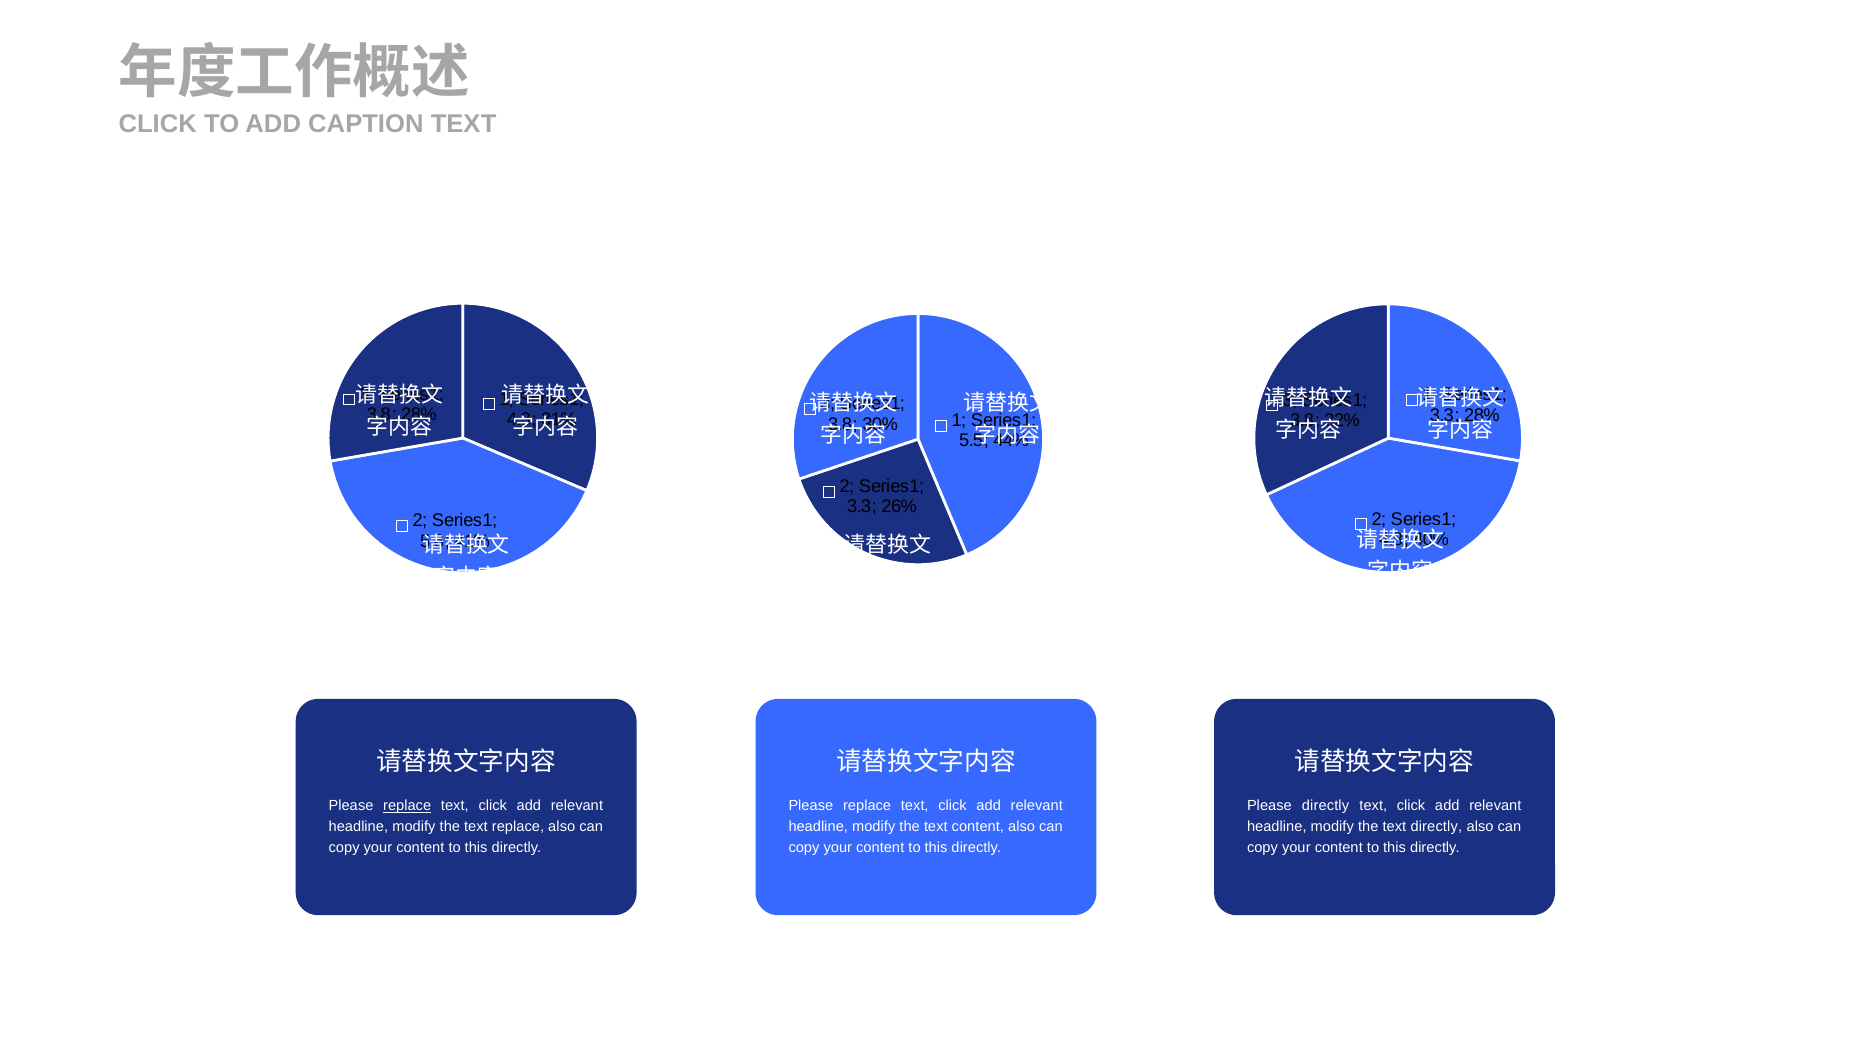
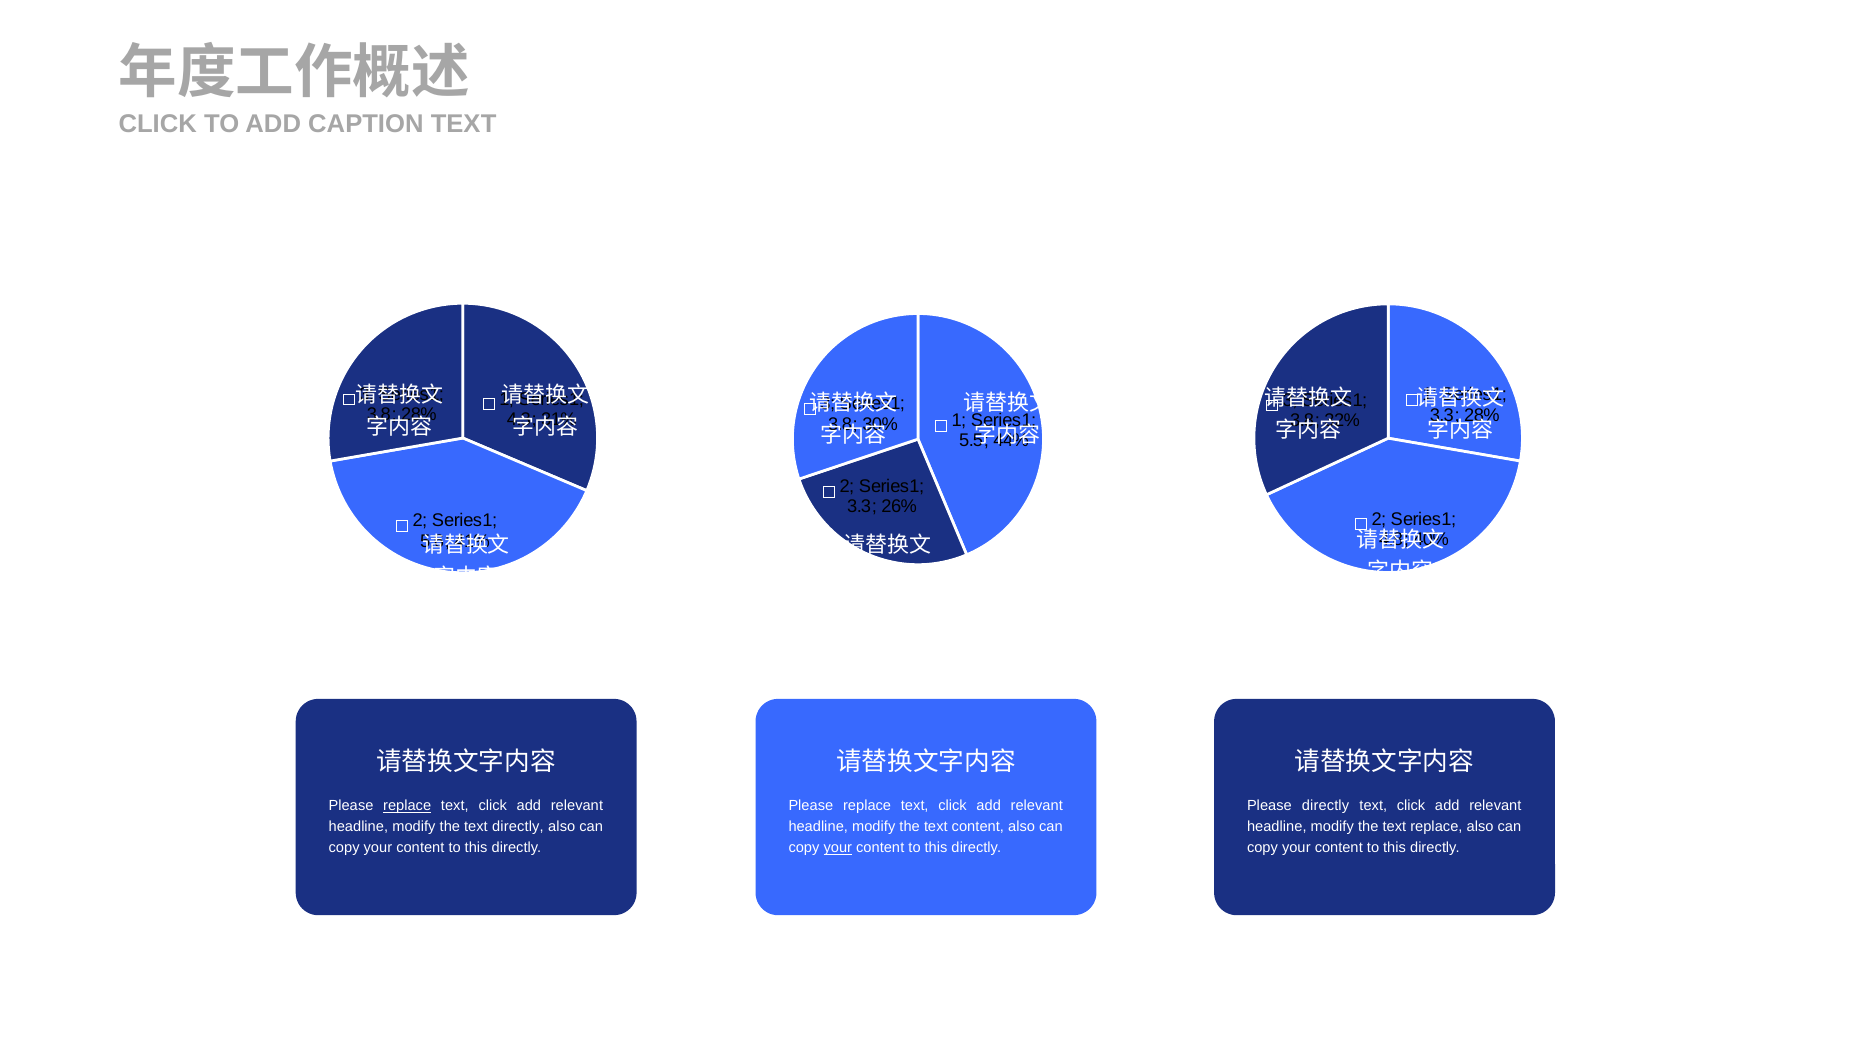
text replace: replace -> directly (518, 827)
text directly: directly -> replace (1436, 827)
your underline: none -> present (838, 848)
